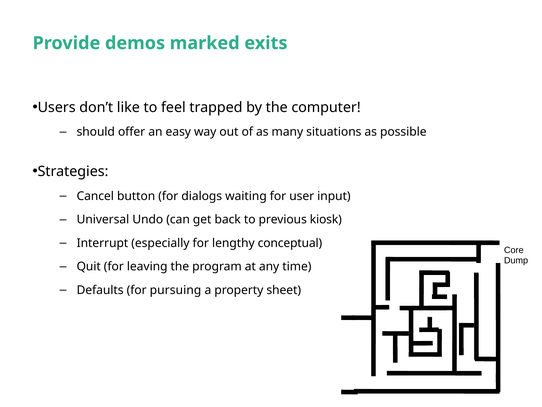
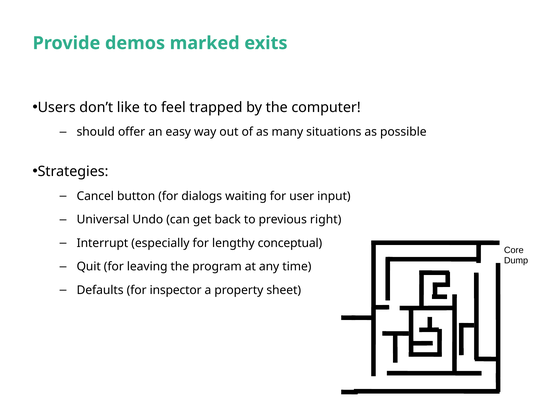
kiosk: kiosk -> right (326, 219)
pursuing: pursuing -> inspector (176, 290)
